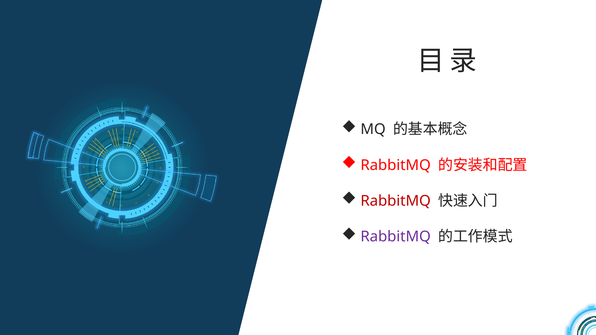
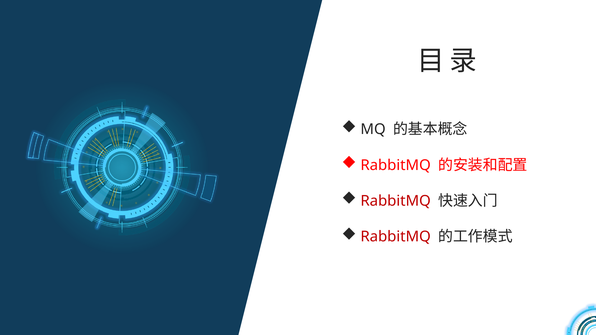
RabbitMQ colour: purple -> red (396, 237)
